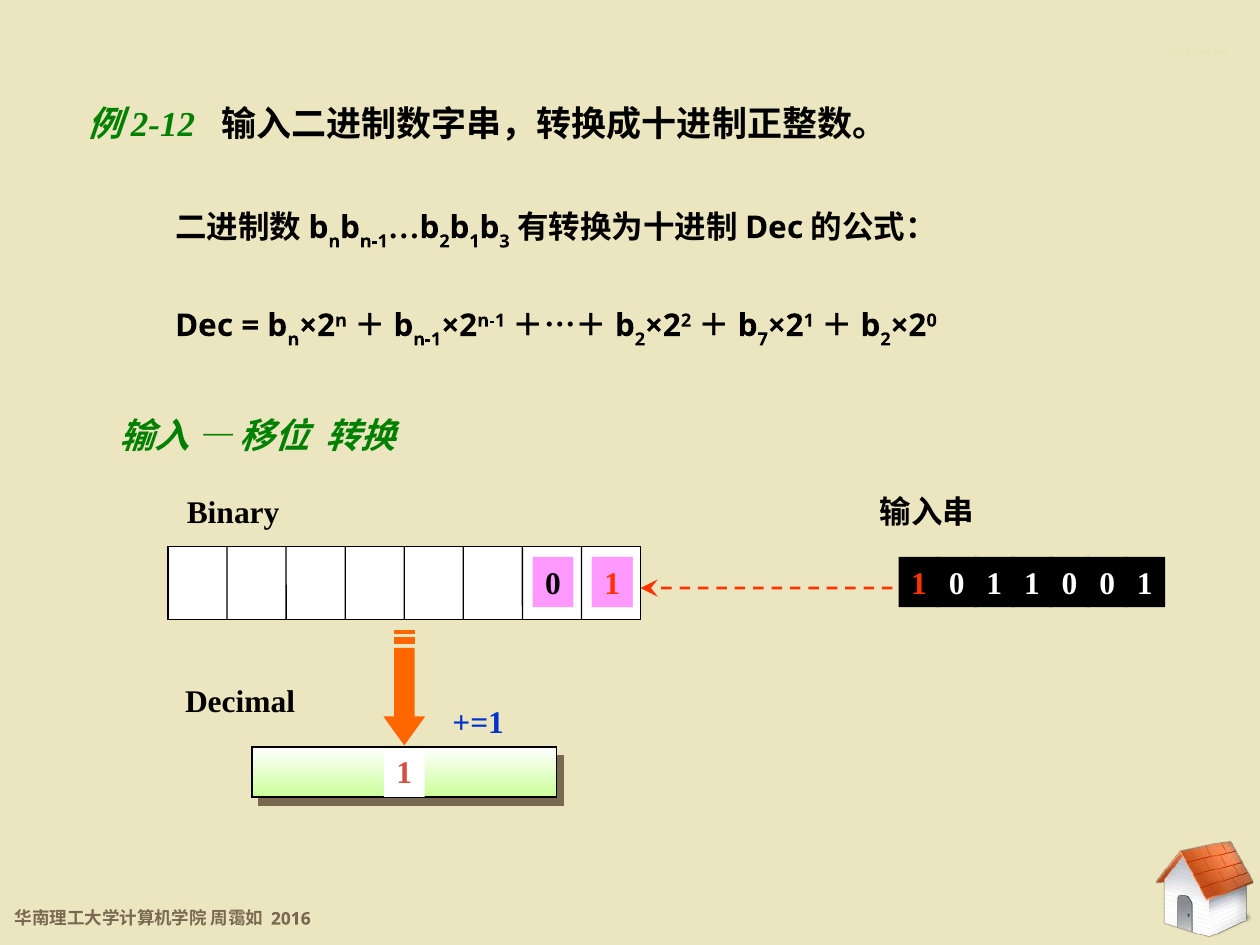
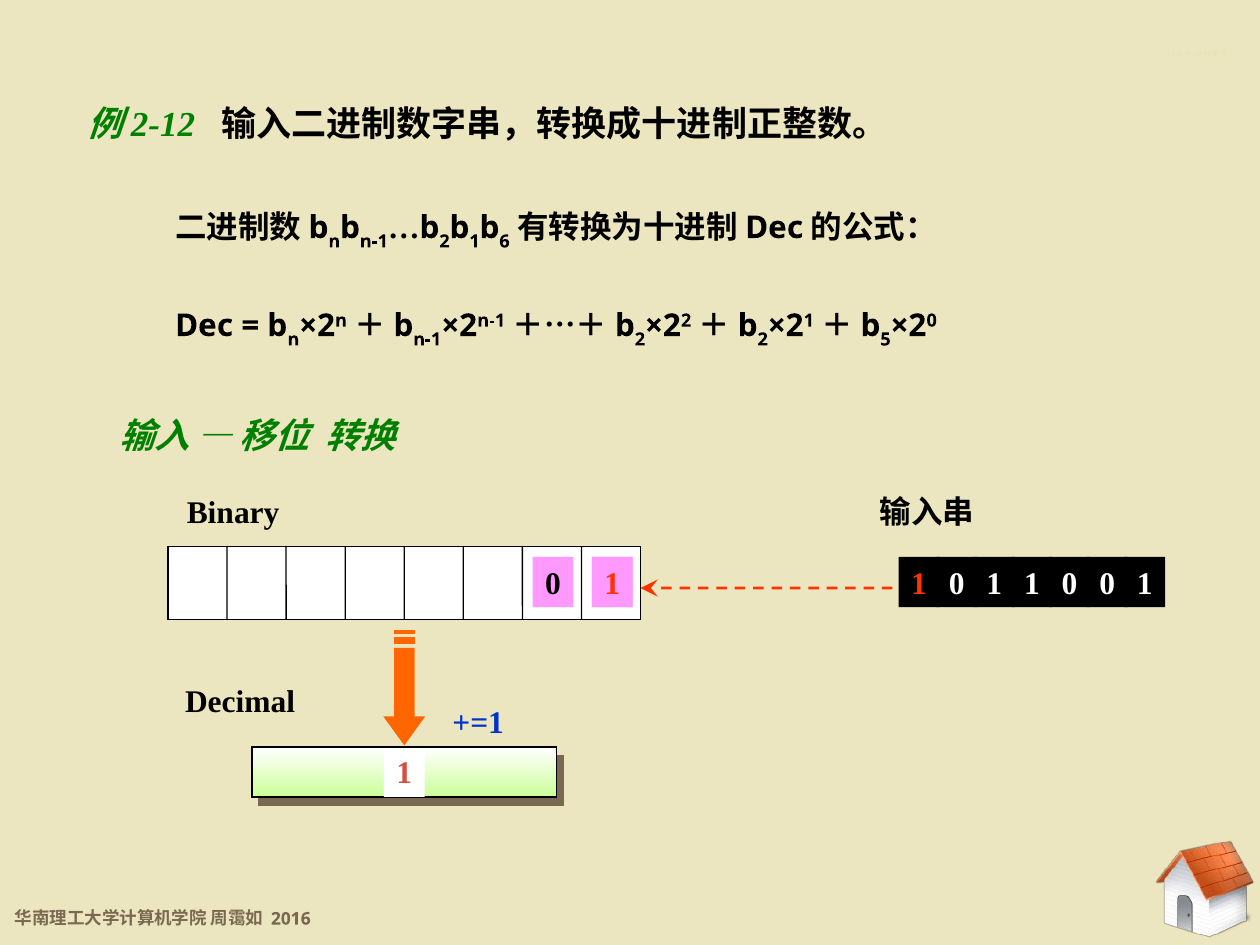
3: 3 -> 6 (505, 241)
7: 7 -> 2 (763, 339)
2: 2 -> 5 (885, 339)
